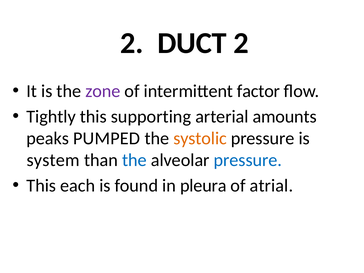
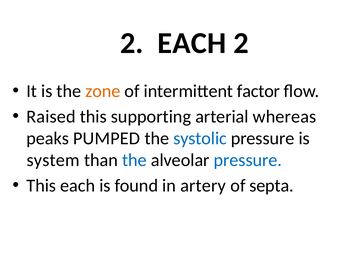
2 DUCT: DUCT -> EACH (192, 43)
zone colour: purple -> orange (103, 91)
Tightly: Tightly -> Raised (51, 117)
amounts: amounts -> whereas (284, 117)
systolic colour: orange -> blue (200, 138)
pleura: pleura -> artery (203, 186)
atrial: atrial -> septa (272, 186)
